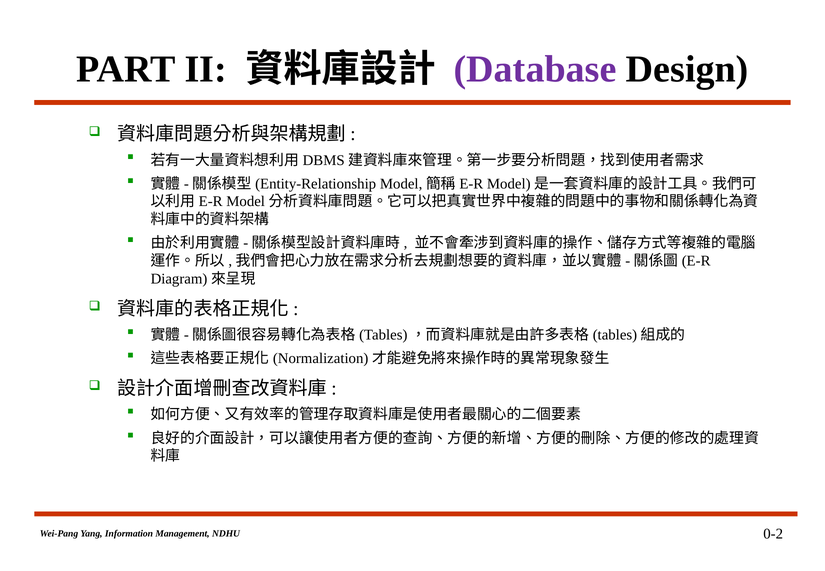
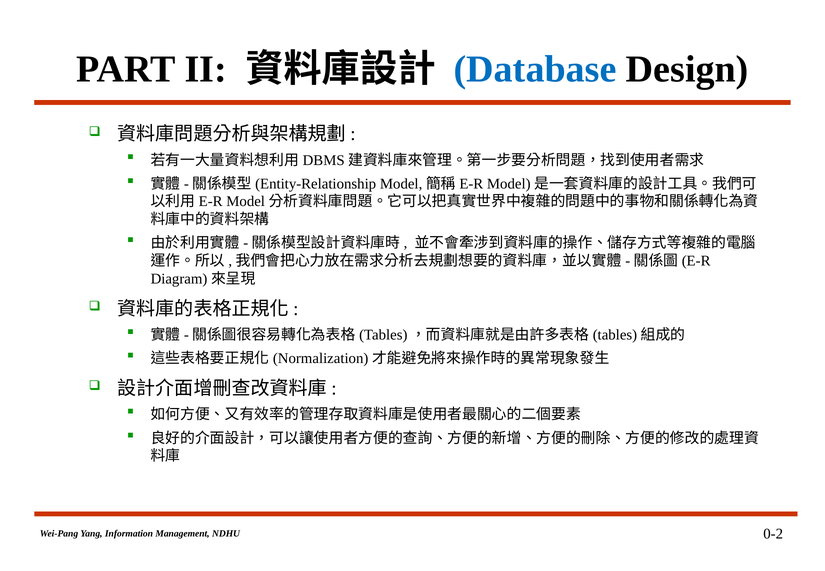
Database colour: purple -> blue (535, 69)
